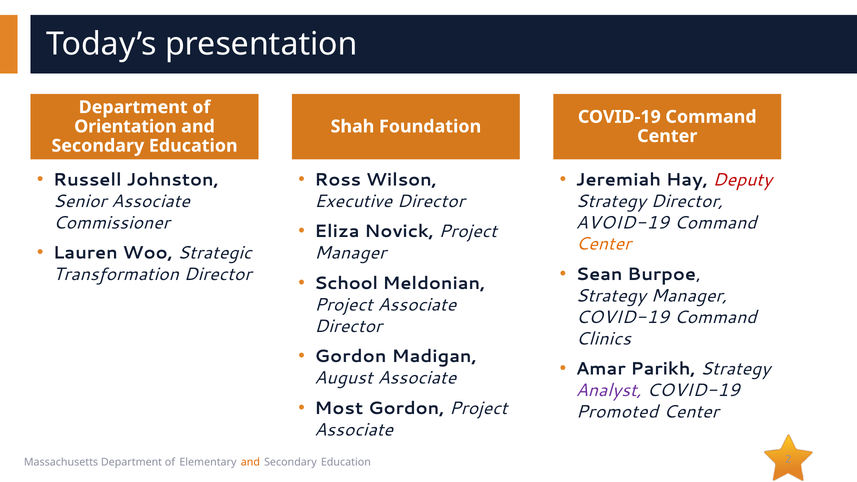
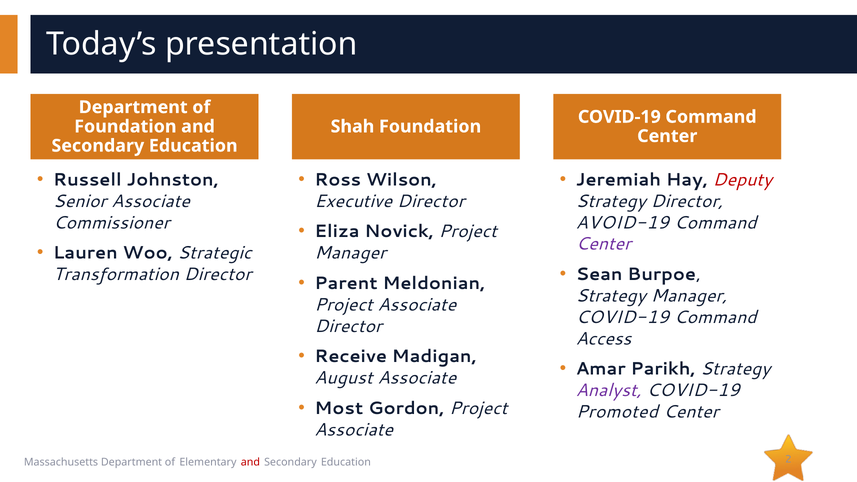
Orientation: Orientation -> Foundation (125, 127)
Center colour: orange -> purple (603, 244)
School: School -> Parent (346, 283)
Clinics: Clinics -> Access (604, 339)
Gordon: Gordon -> Receive (351, 357)
and colour: orange -> red (250, 462)
